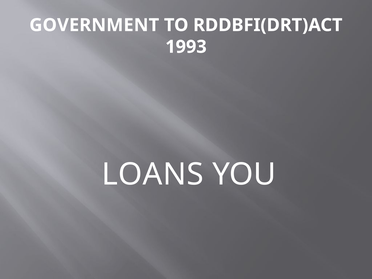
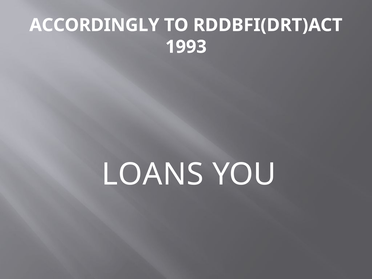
GOVERNMENT: GOVERNMENT -> ACCORDINGLY (94, 25)
